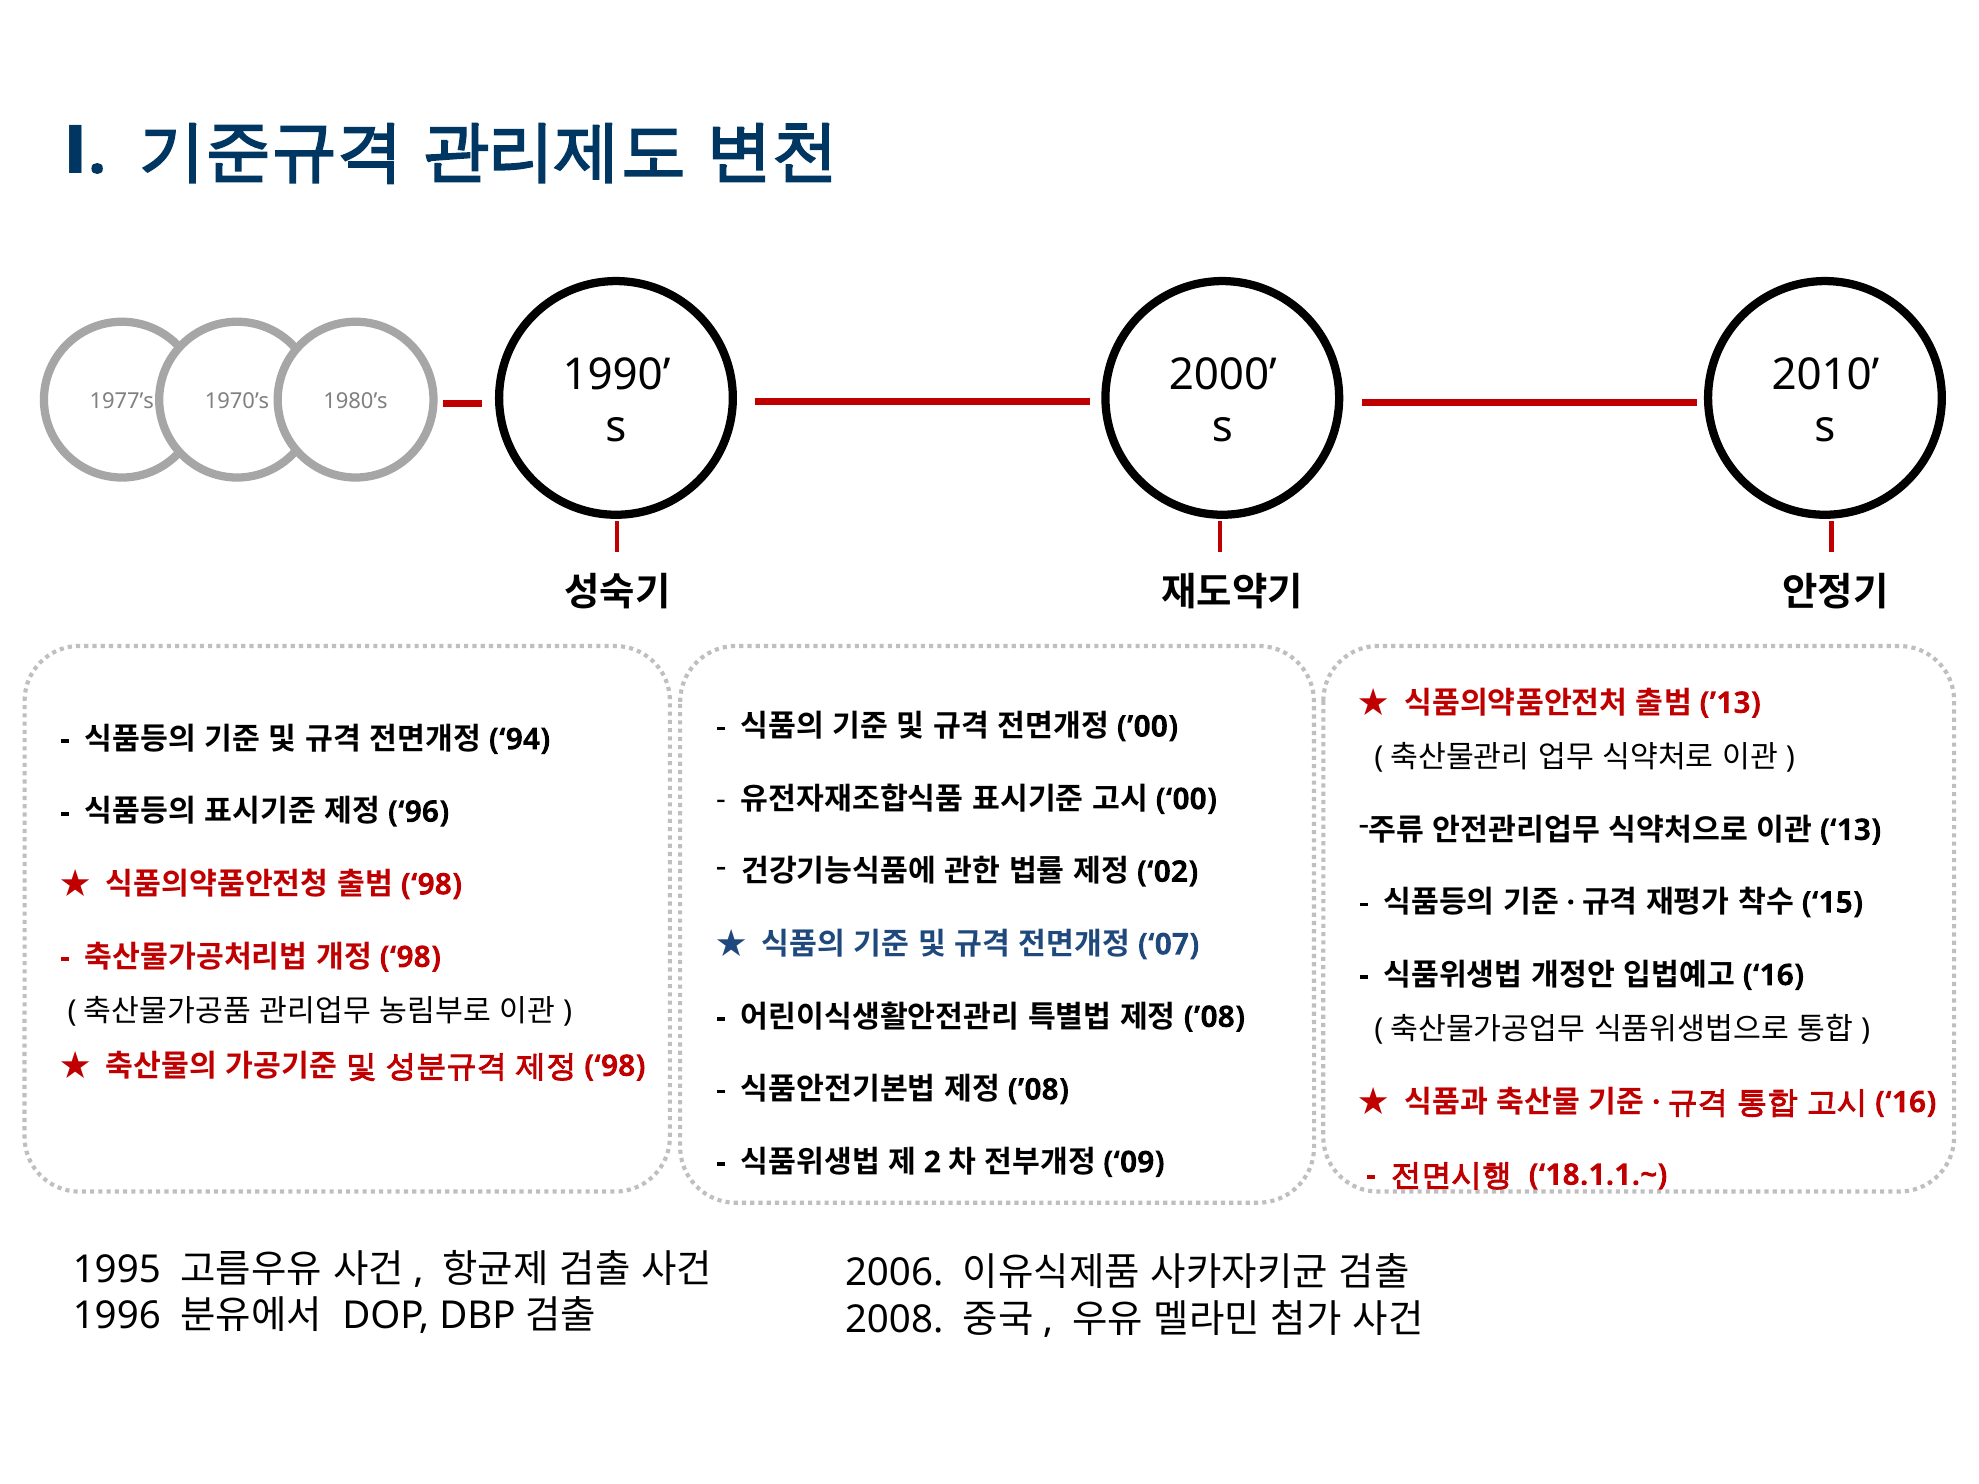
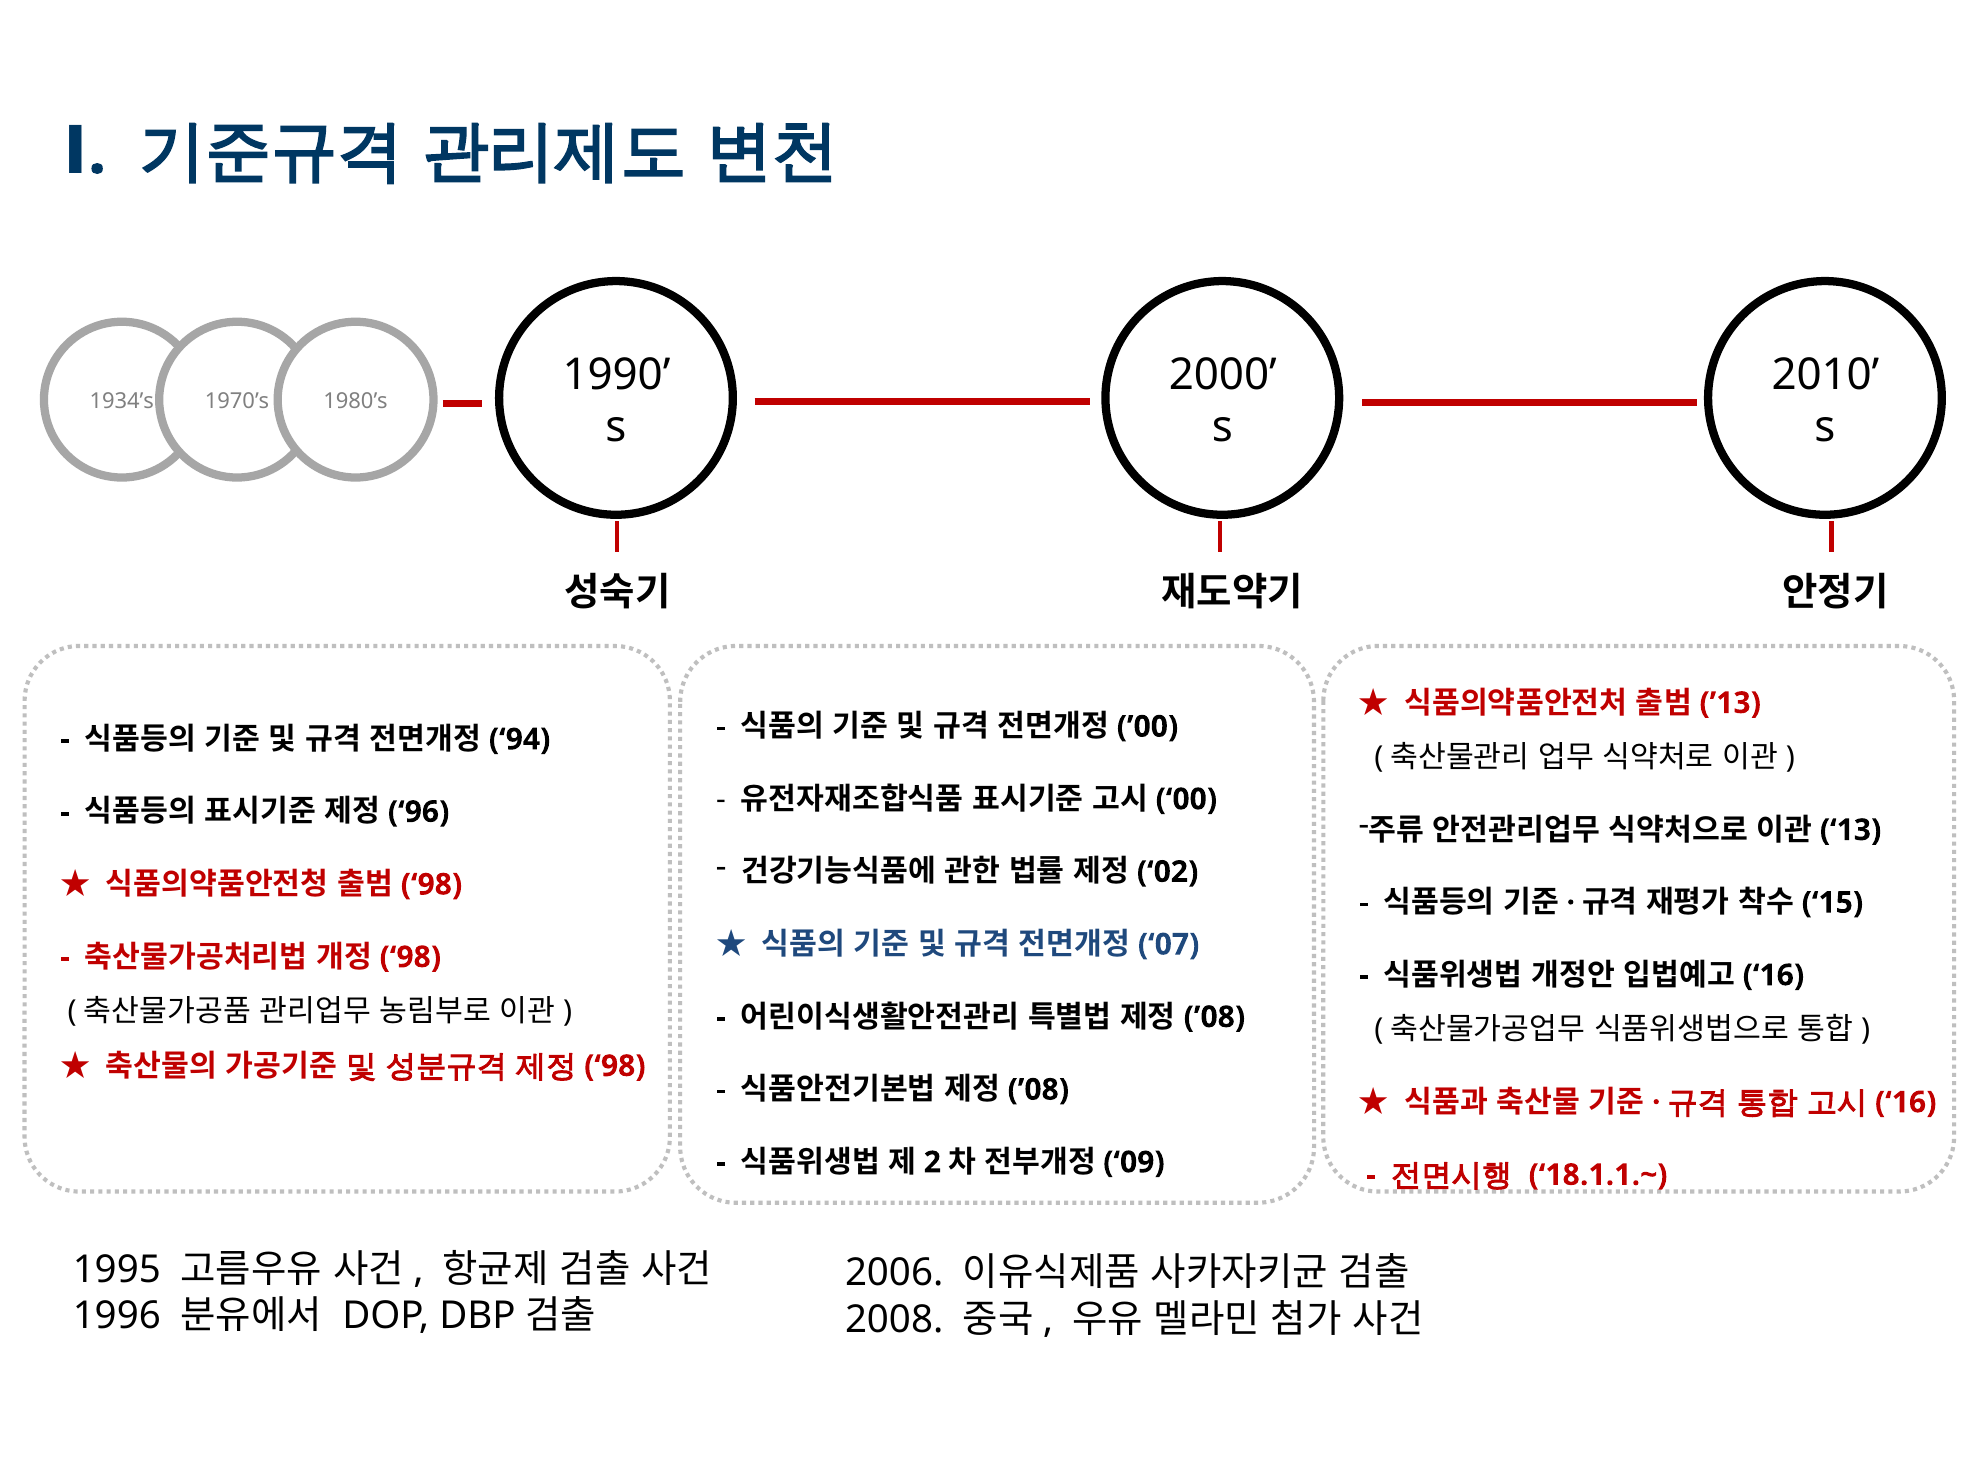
1977’s: 1977’s -> 1934’s (122, 401)
